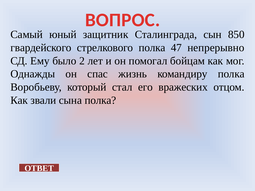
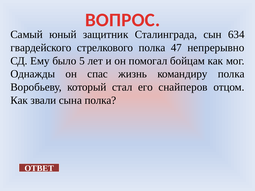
850: 850 -> 634 (236, 35)
2: 2 -> 5 (82, 61)
вражеских: вражеских -> снайперов (183, 87)
